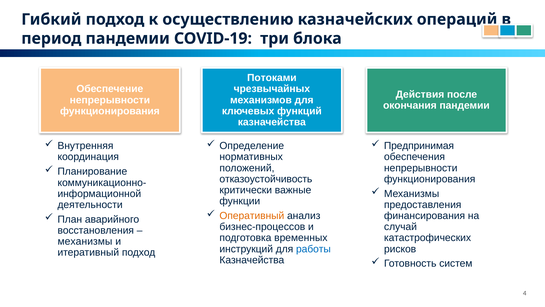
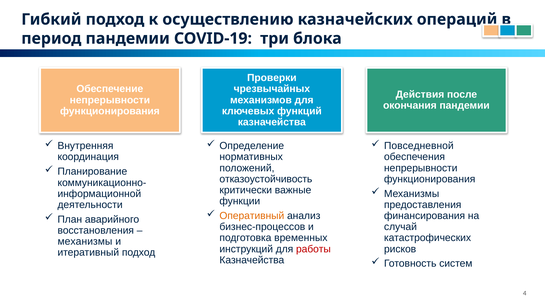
Потоками: Потоками -> Проверки (272, 78)
Предпринимая: Предпринимая -> Повседневной (419, 146)
работы colour: blue -> red (313, 249)
